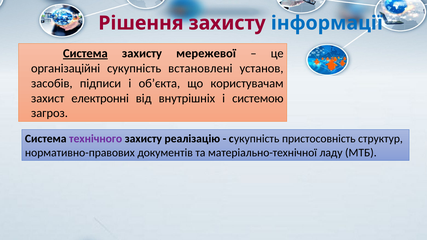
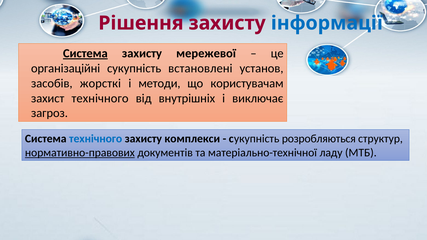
підписи: підписи -> жорсткі (100, 83)
обʼєкта: обʼєкта -> методи (159, 83)
захист електронні: електронні -> технічного (100, 98)
системою: системою -> виключає (258, 98)
технічного colour: purple -> blue (96, 139)
реалізацію: реалізацію -> комплекси (192, 139)
пристосовність: пристосовність -> розробляються (319, 139)
нормативно-правових underline: none -> present (80, 153)
